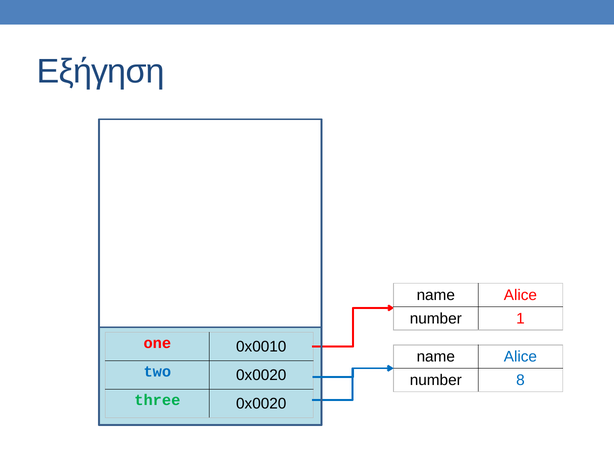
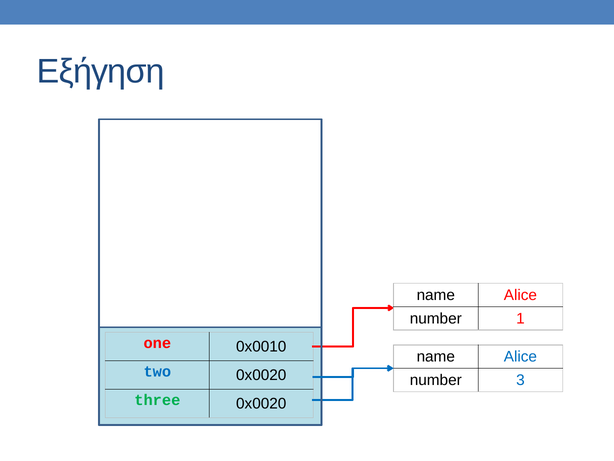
8: 8 -> 3 (520, 380)
